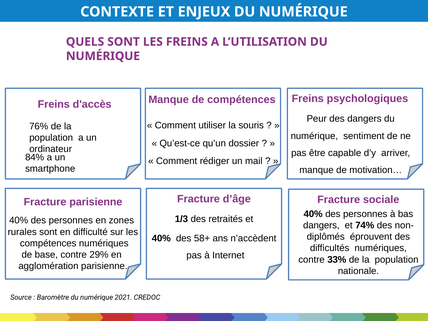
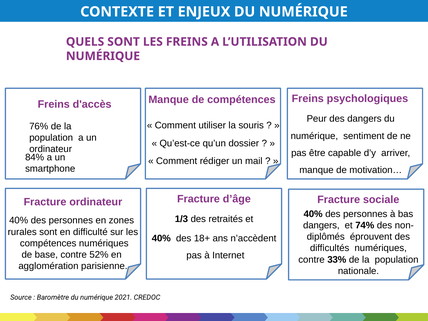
Fracture parisienne: parisienne -> ordinateur (96, 202)
58+: 58+ -> 18+ (202, 238)
29%: 29% -> 52% (99, 255)
